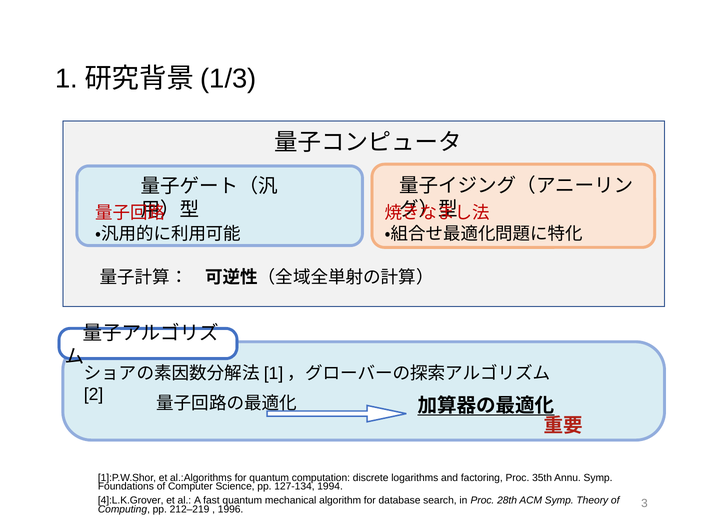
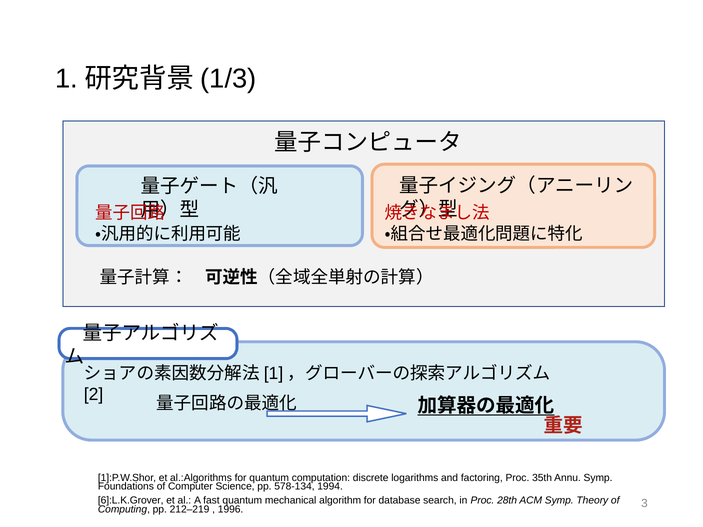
127-134: 127-134 -> 578-134 (294, 487)
4]:L.K.Grover: 4]:L.K.Grover -> 6]:L.K.Grover (131, 501)
